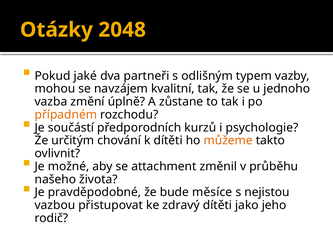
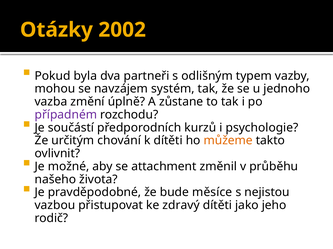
2048: 2048 -> 2002 (122, 30)
jaké: jaké -> byla (85, 76)
kvalitní: kvalitní -> systém (173, 89)
případném colour: orange -> purple (66, 115)
